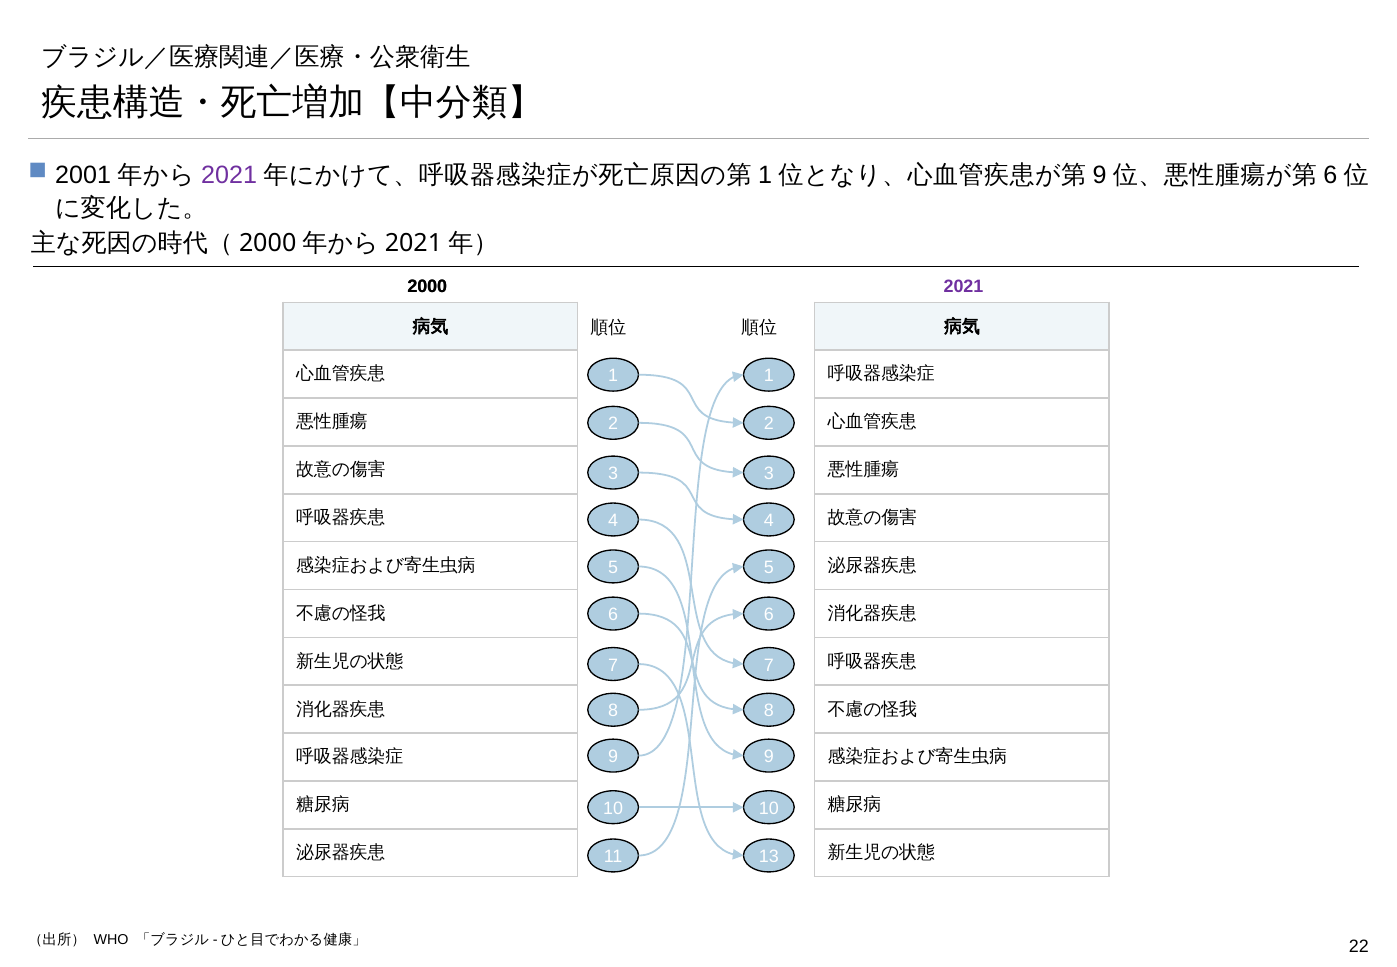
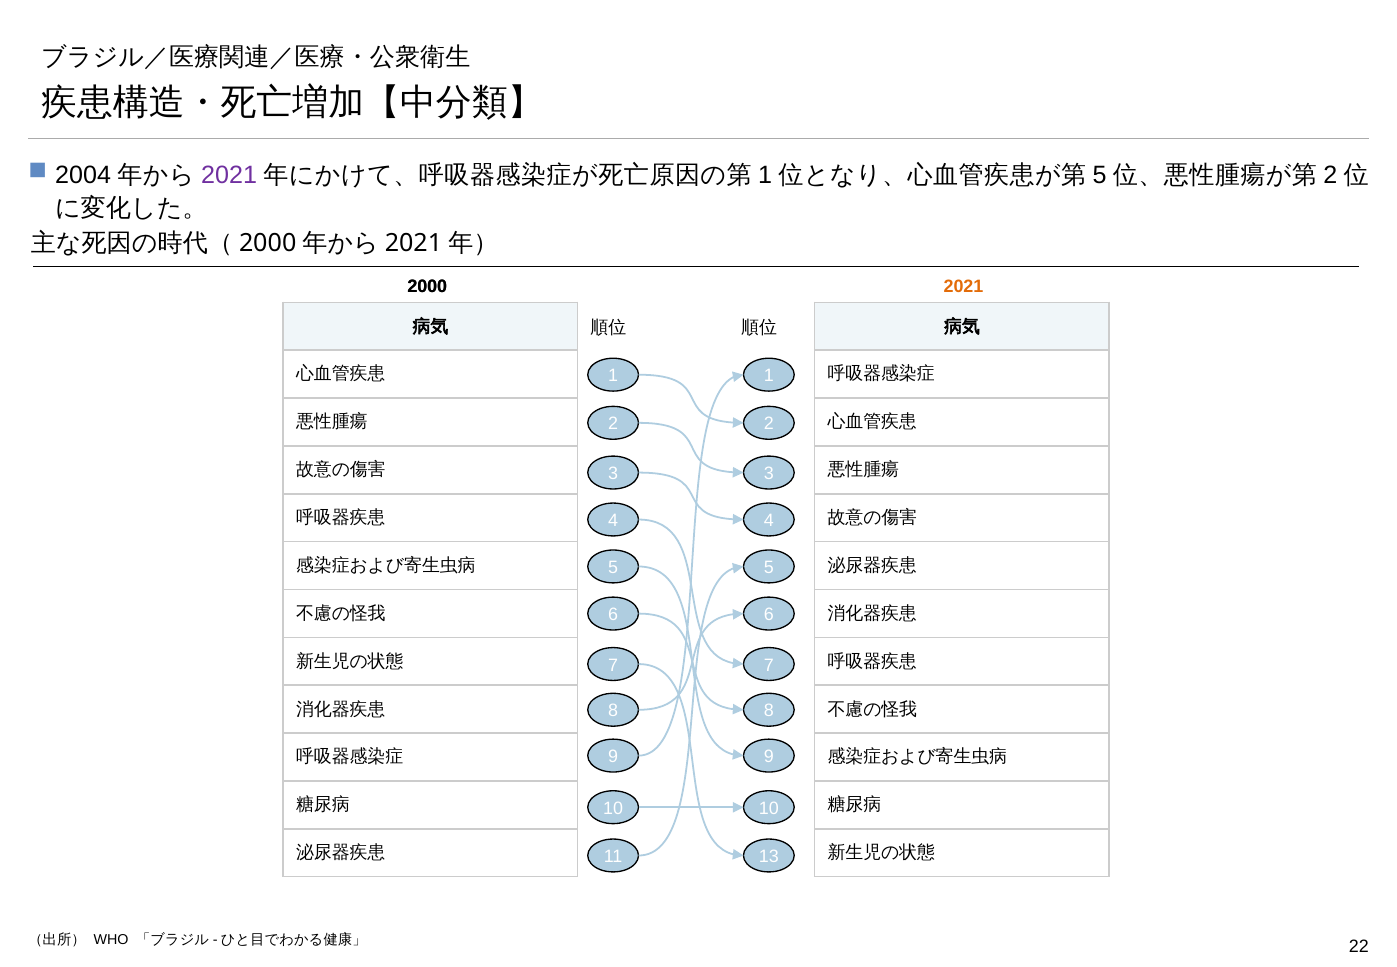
2001: 2001 -> 2004 (83, 175)
9: 9 -> 5 (1100, 175)
6: 6 -> 2 (1330, 175)
2021 colour: purple -> orange (963, 287)
